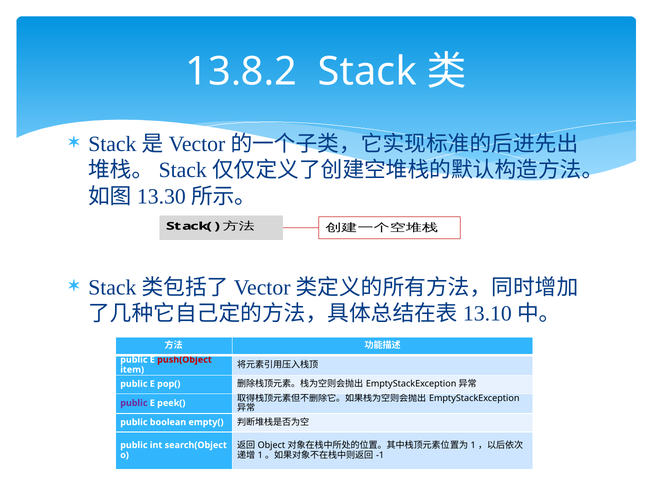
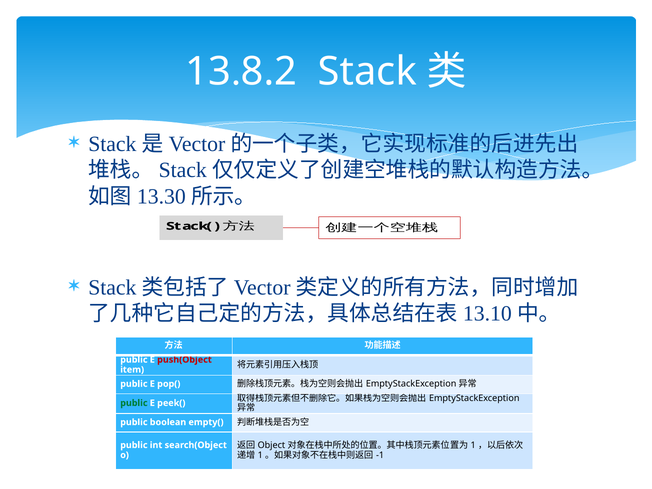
public colour: purple -> green (134, 403)
